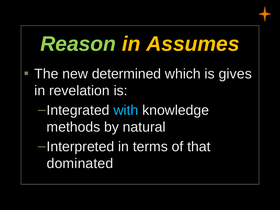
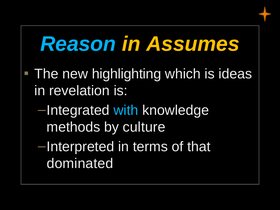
Reason colour: light green -> light blue (78, 44)
determined: determined -> highlighting (127, 74)
gives: gives -> ideas (235, 74)
natural: natural -> culture (144, 127)
